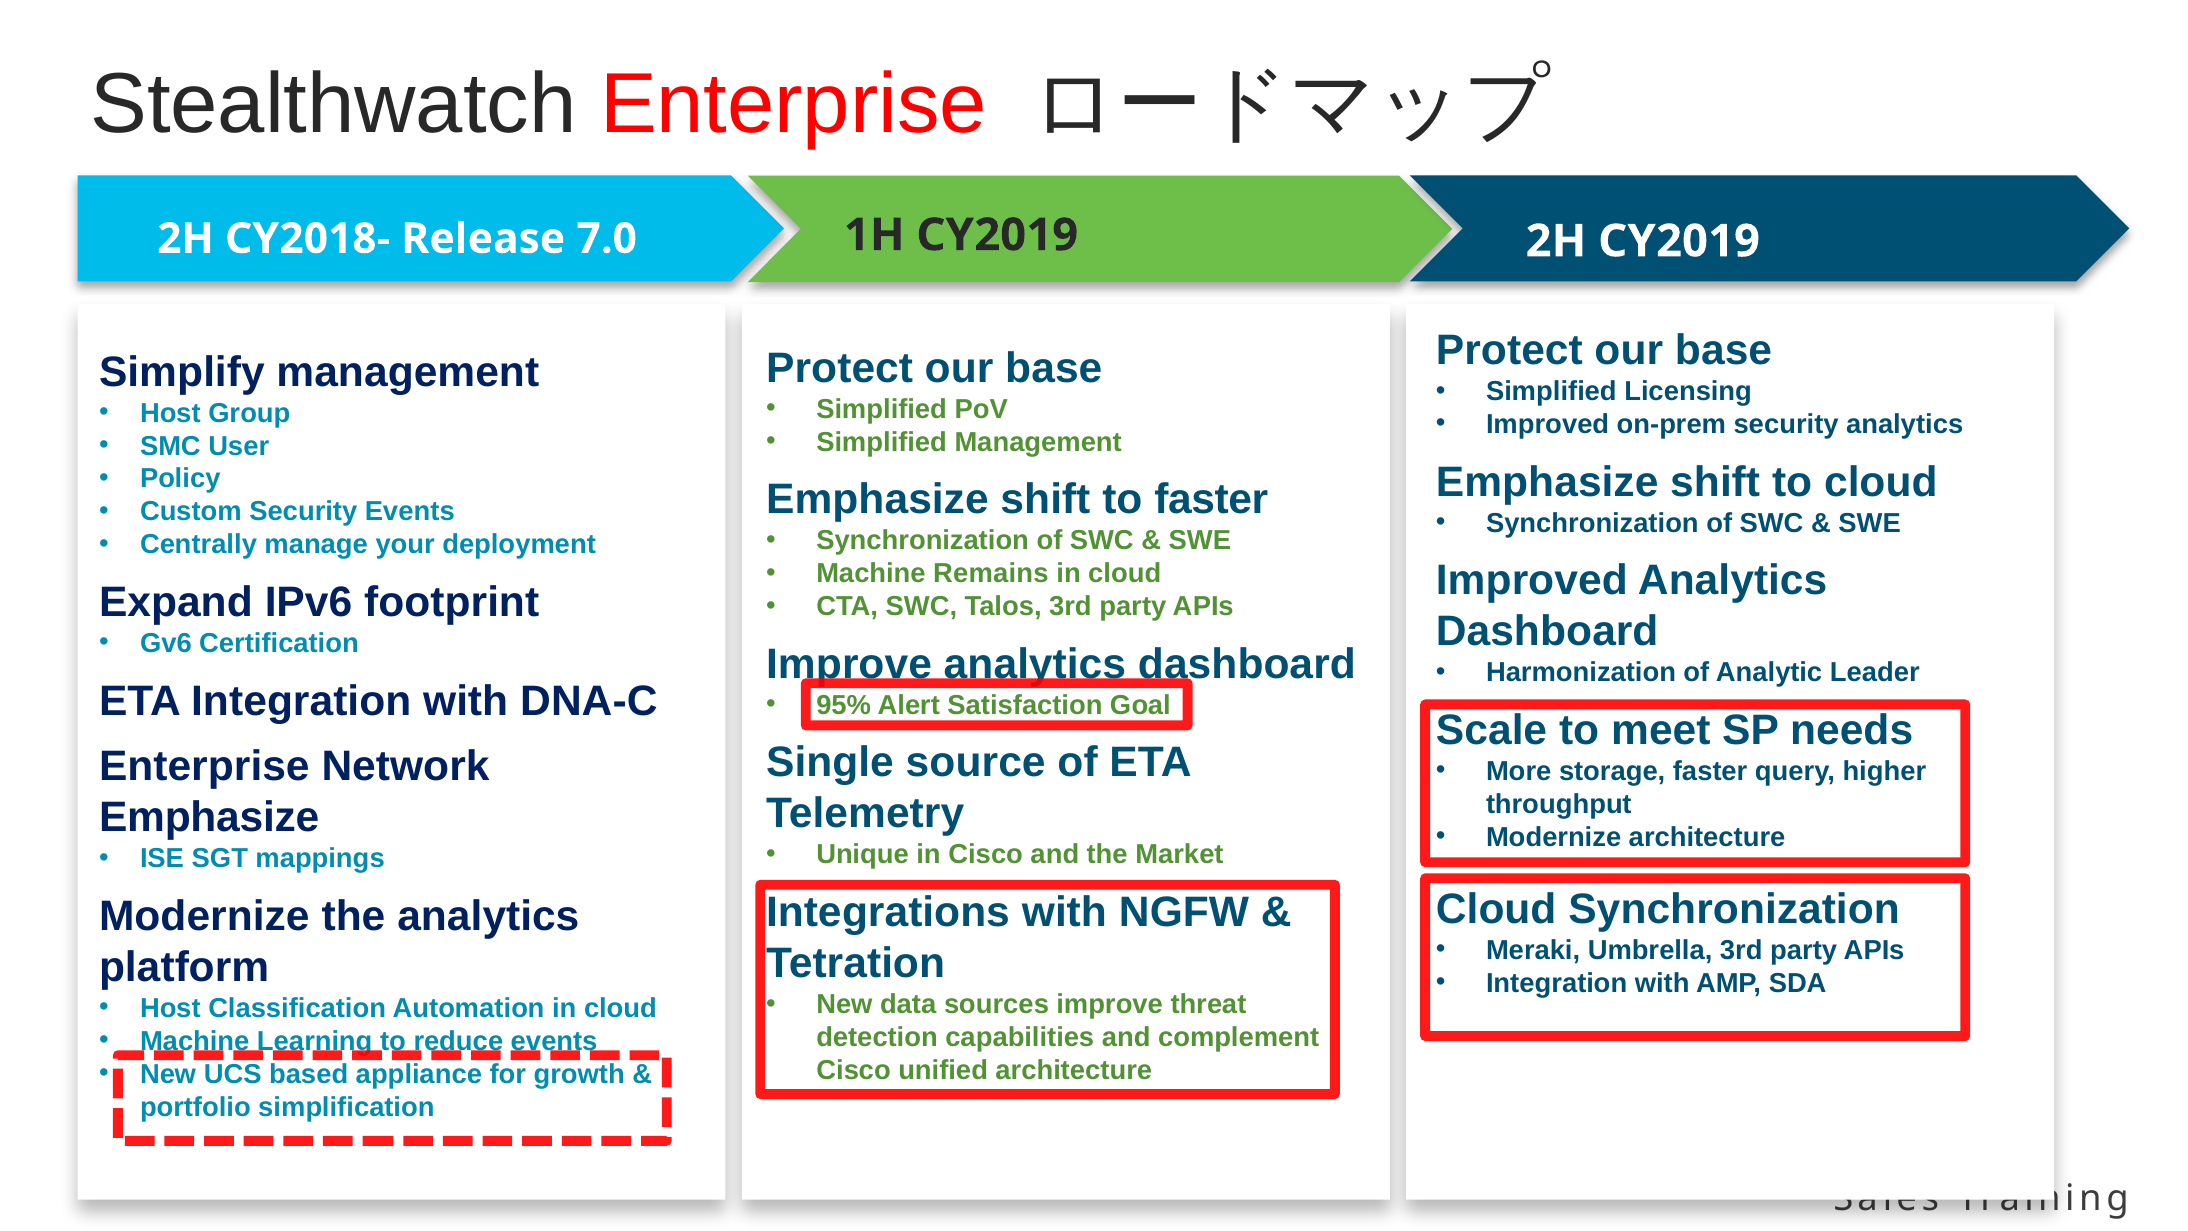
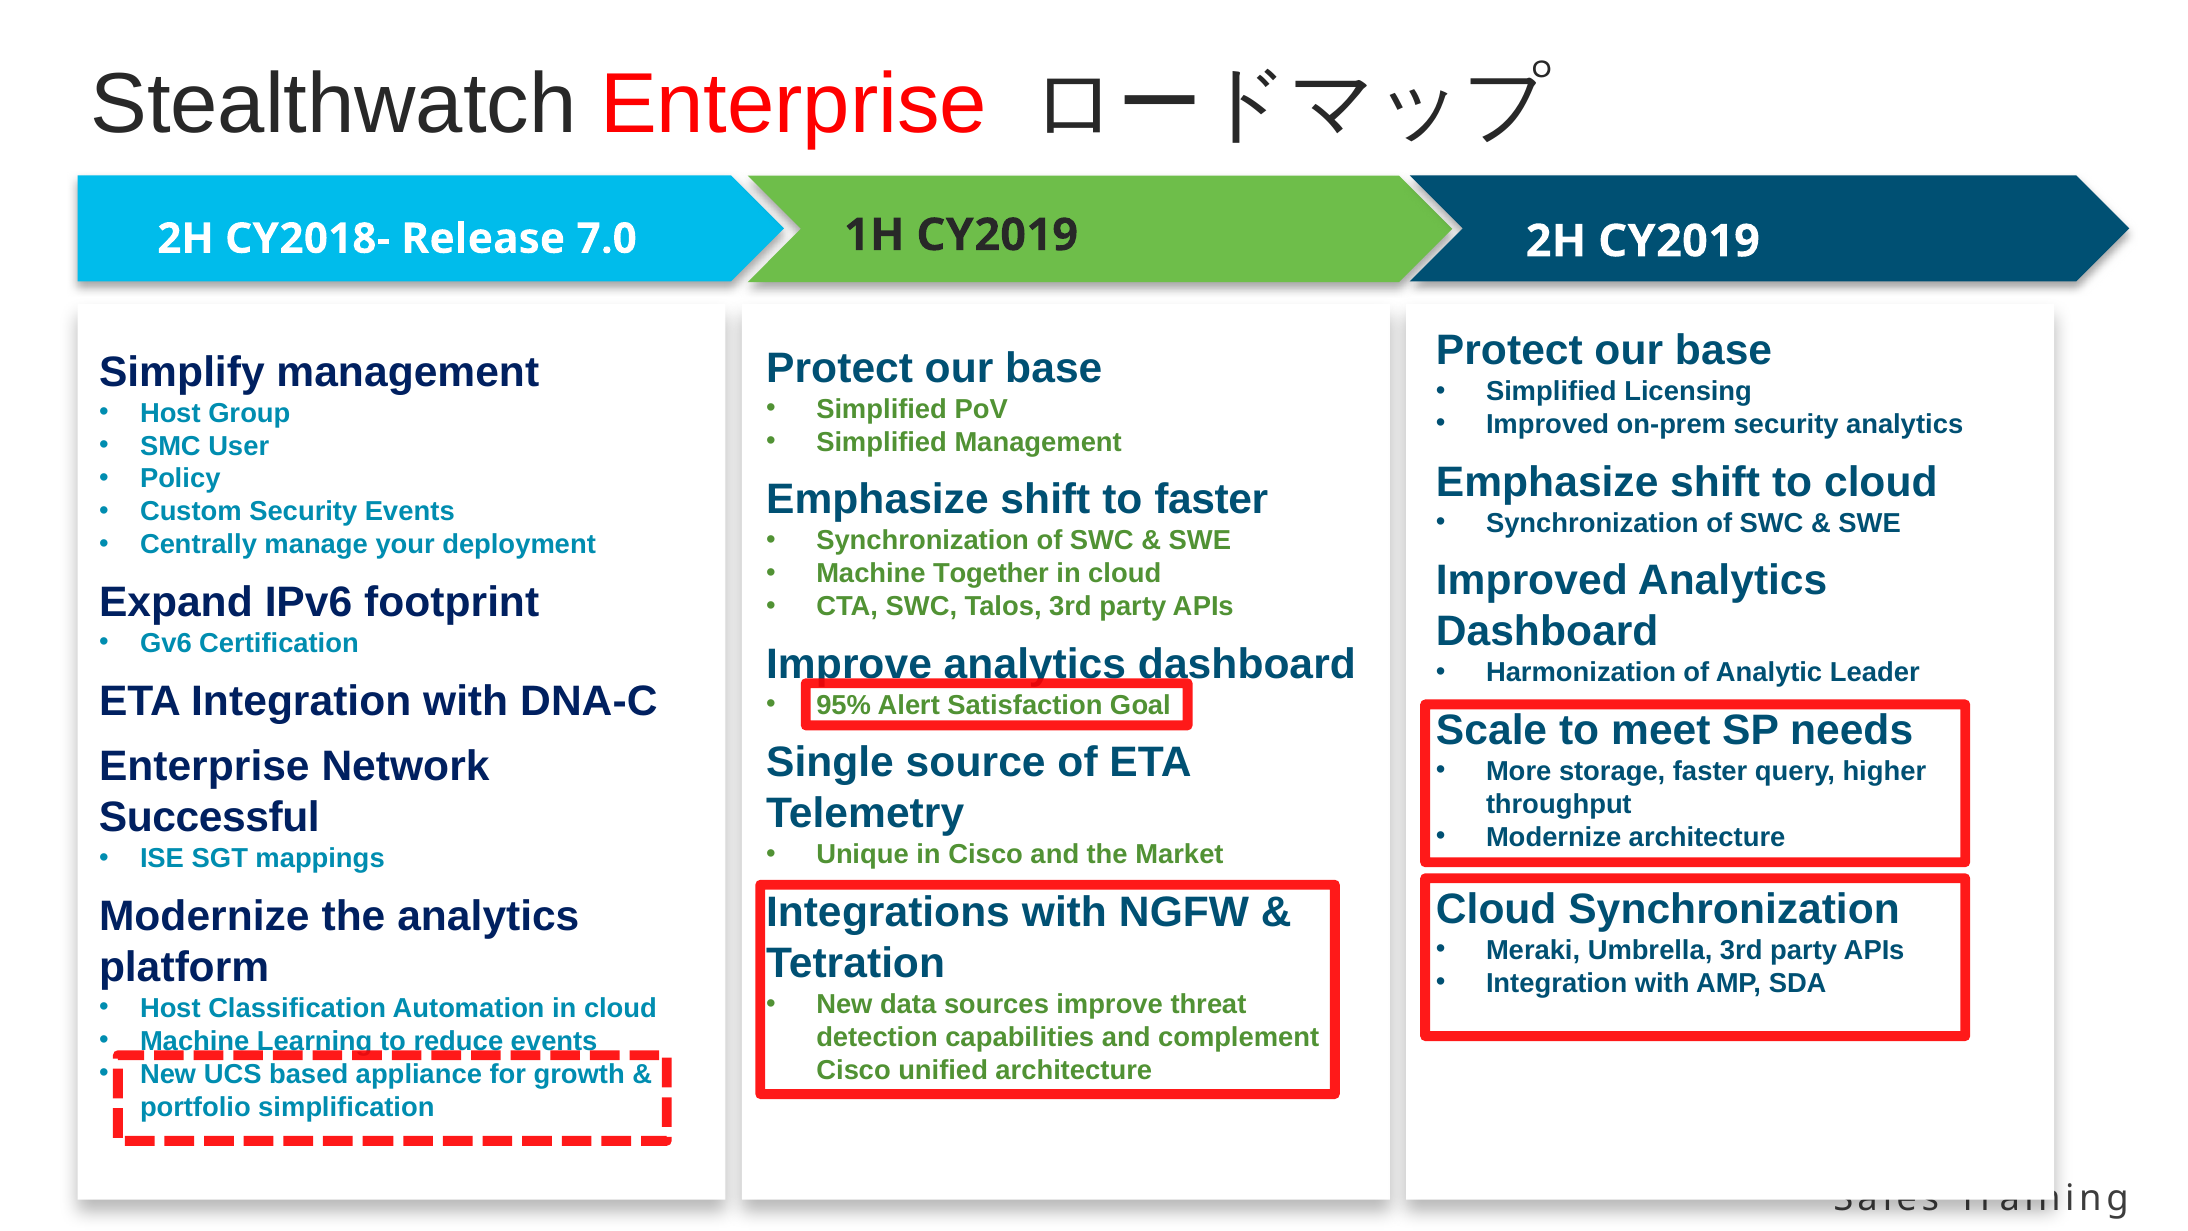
Remains: Remains -> Together (991, 574)
Emphasize: Emphasize -> Successful (209, 818)
